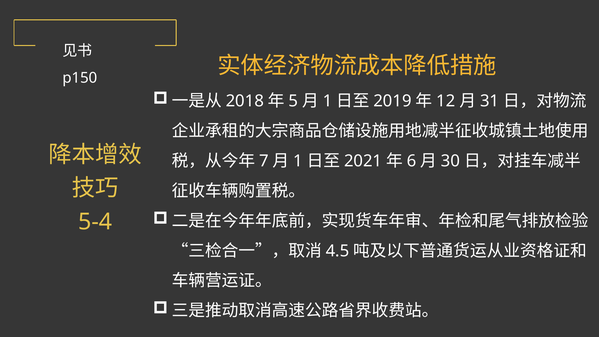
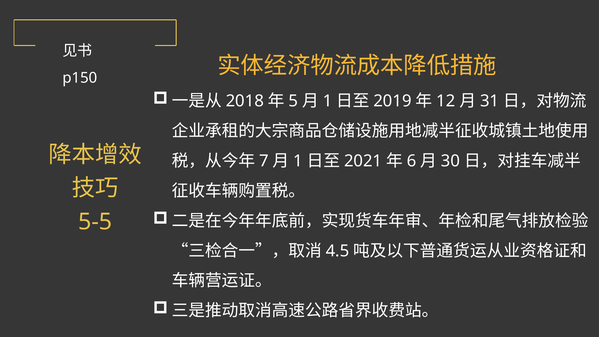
5-4: 5-4 -> 5-5 (95, 222)
